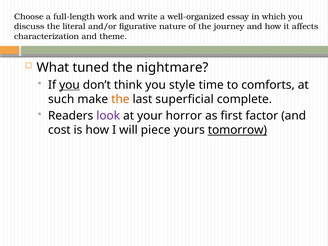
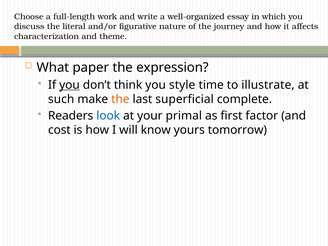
tuned: tuned -> paper (91, 67)
nightmare: nightmare -> expression (172, 67)
comforts: comforts -> illustrate (268, 85)
look colour: purple -> blue (108, 116)
horror: horror -> primal (184, 116)
piece: piece -> know (156, 130)
tomorrow underline: present -> none (237, 130)
